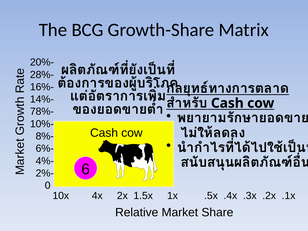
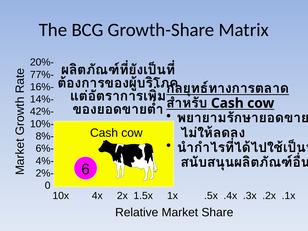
28%-: 28%- -> 77%- (42, 75)
78%-: 78%- -> 42%- (42, 112)
